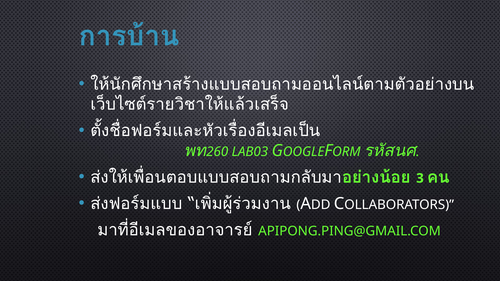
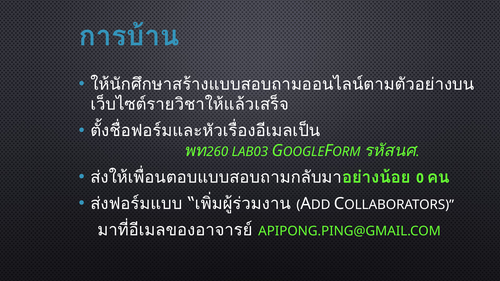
3: 3 -> 0 (420, 178)
